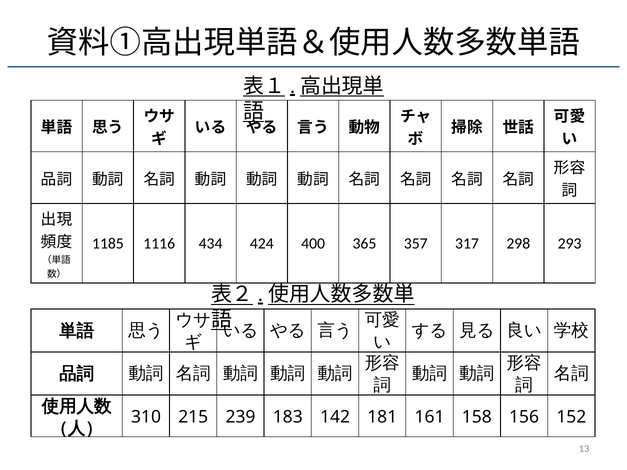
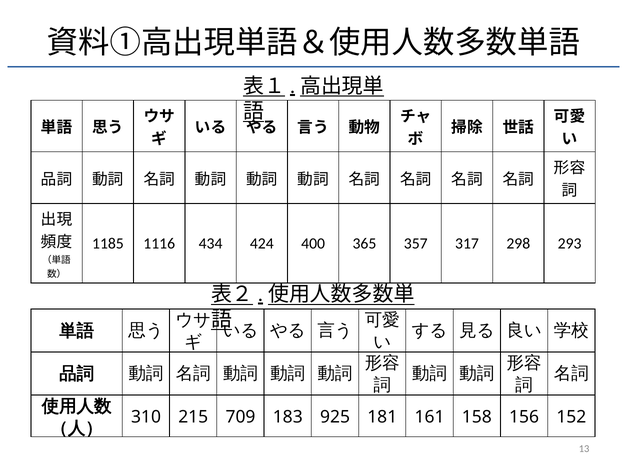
239: 239 -> 709 (240, 417)
142: 142 -> 925 (335, 417)
